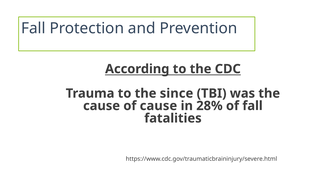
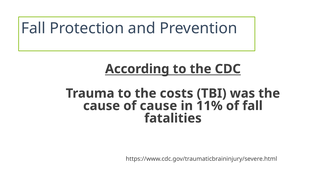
since: since -> costs (177, 93)
28%: 28% -> 11% (209, 105)
